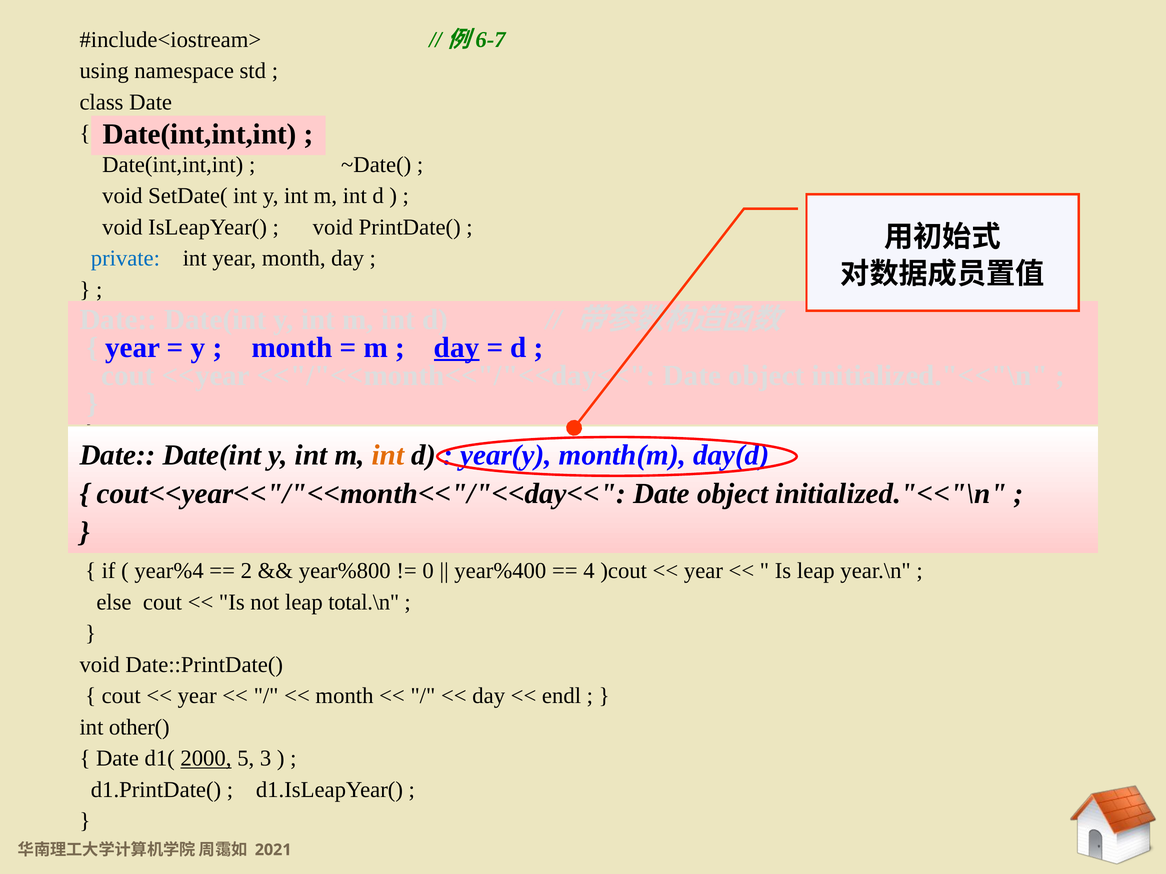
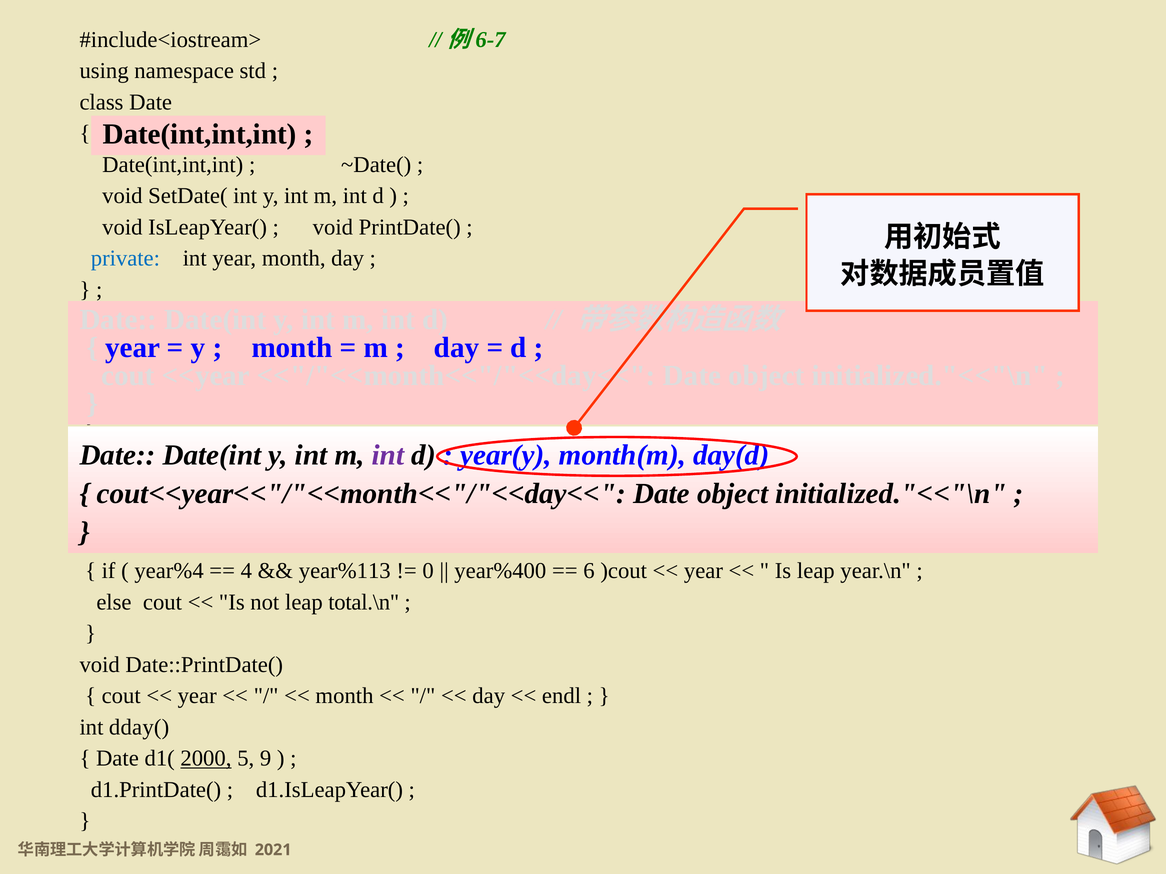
day underline: present -> none (457, 348)
int colour: orange -> purple (388, 455)
2: 2 -> 4 (246, 571)
year%800: year%800 -> year%113 (345, 571)
4: 4 -> 6 (589, 571)
other(: other( -> dday( (139, 727)
3: 3 -> 9 (266, 759)
